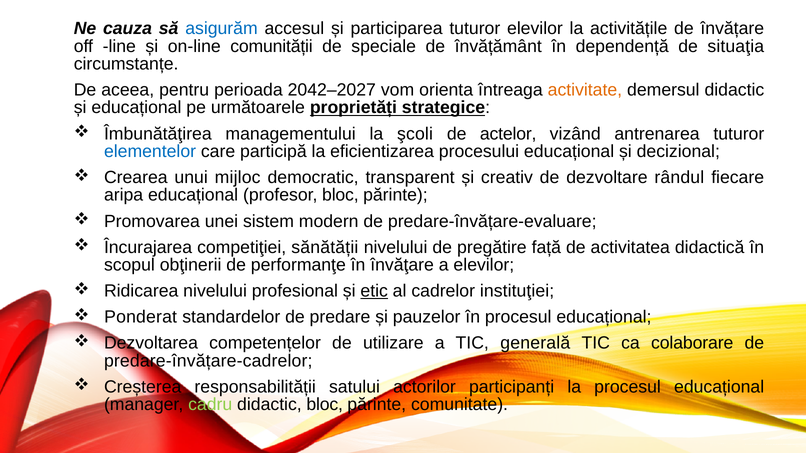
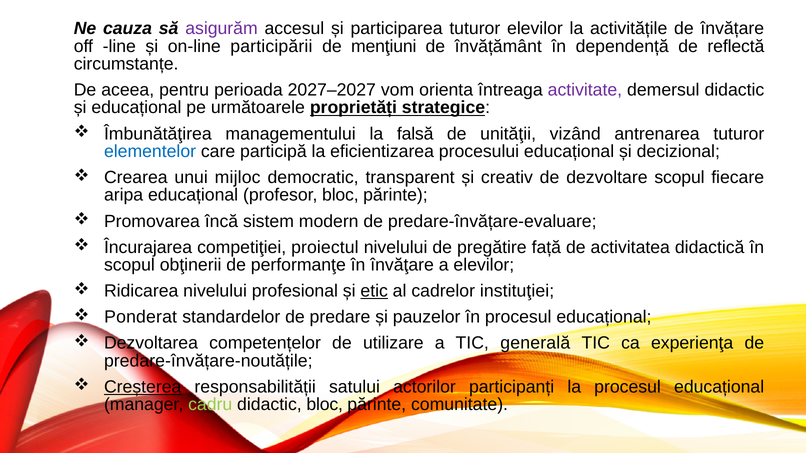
asigurăm colour: blue -> purple (221, 29)
comunității: comunității -> participării (271, 46)
speciale: speciale -> menţiuni (384, 46)
situaţia: situaţia -> reflectă (736, 46)
2042–2027: 2042–2027 -> 2027–2027 (332, 90)
activitate colour: orange -> purple (585, 90)
şcoli: şcoli -> falsă (415, 134)
actelor: actelor -> unităţii (508, 134)
dezvoltare rândul: rândul -> scopul (679, 178)
unei: unei -> încă (221, 221)
sănătății: sănătății -> proiectul (325, 247)
colaborare: colaborare -> experienţa (692, 343)
predare-învățare-cadrelor: predare-învățare-cadrelor -> predare-învățare-noutățile (208, 361)
Creșterea underline: none -> present (143, 387)
